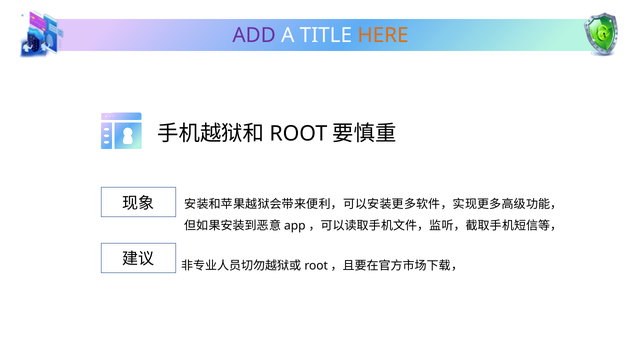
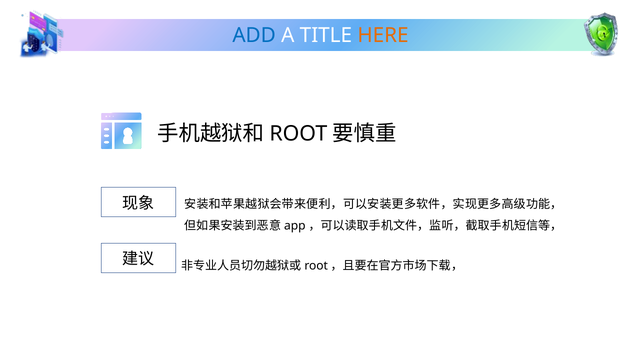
ADD colour: purple -> blue (254, 35)
